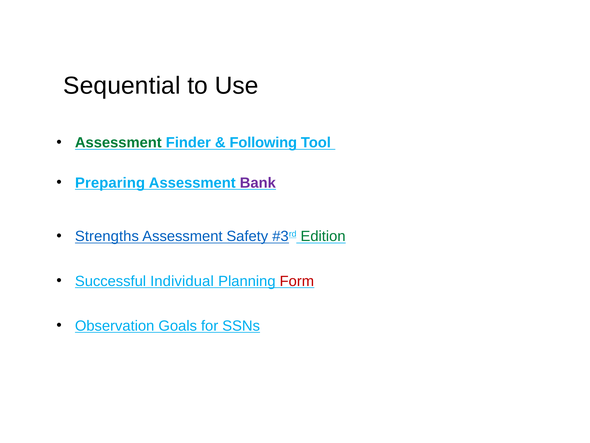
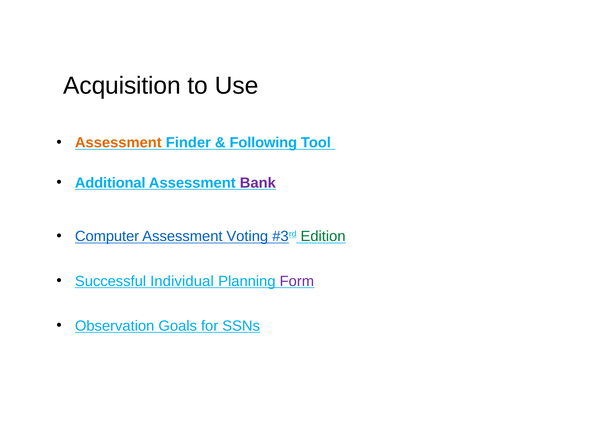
Sequential: Sequential -> Acquisition (122, 86)
Assessment colour: green -> orange (118, 143)
Preparing: Preparing -> Additional (110, 183)
Strengths: Strengths -> Computer (107, 236)
Safety: Safety -> Voting (247, 236)
Form colour: red -> purple (297, 281)
